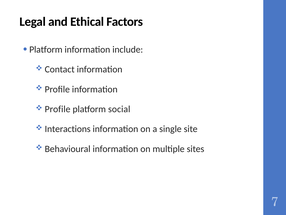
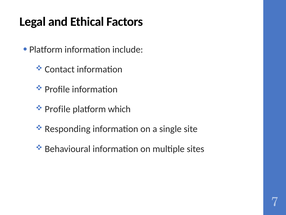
social: social -> which (119, 109)
Interactions: Interactions -> Responding (68, 129)
